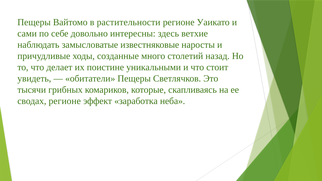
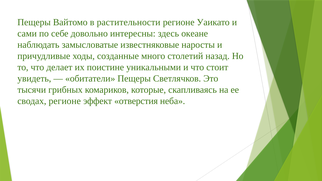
ветхие: ветхие -> океане (195, 34)
заработка: заработка -> отверстия (136, 101)
